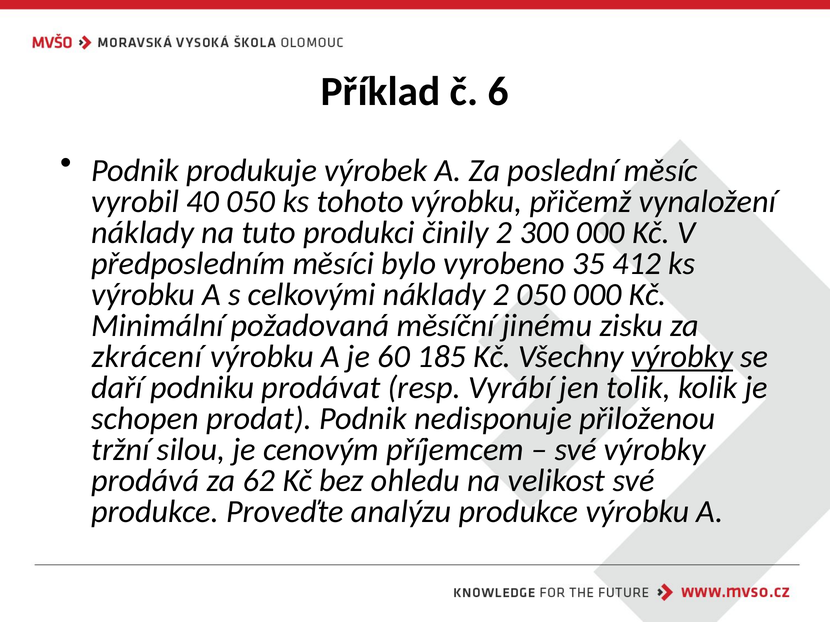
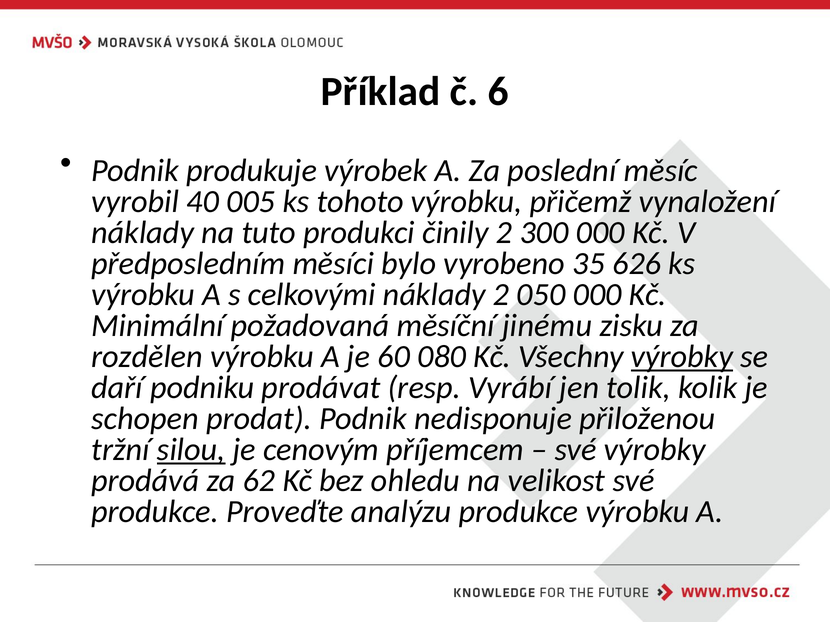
40 050: 050 -> 005 (251, 202)
412: 412 -> 626 (637, 264)
zkrácení: zkrácení -> rozdělen (147, 357)
185: 185 -> 080 (442, 357)
silou underline: none -> present (191, 450)
